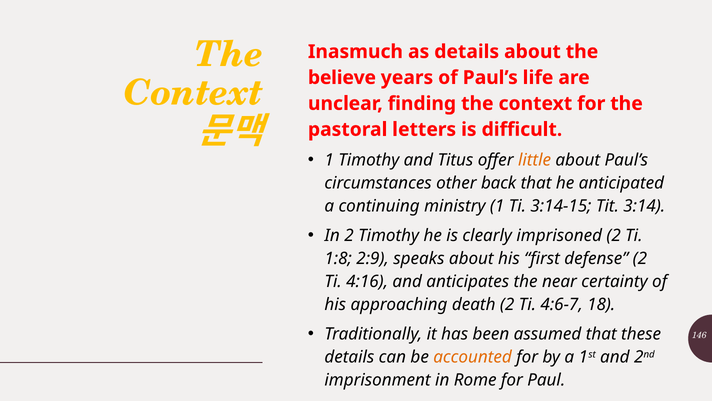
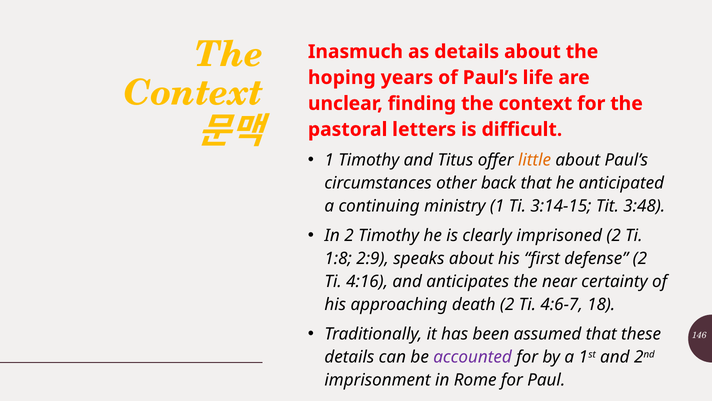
believe: believe -> hoping (342, 78)
3:14: 3:14 -> 3:48 (644, 206)
accounted colour: orange -> purple (473, 357)
